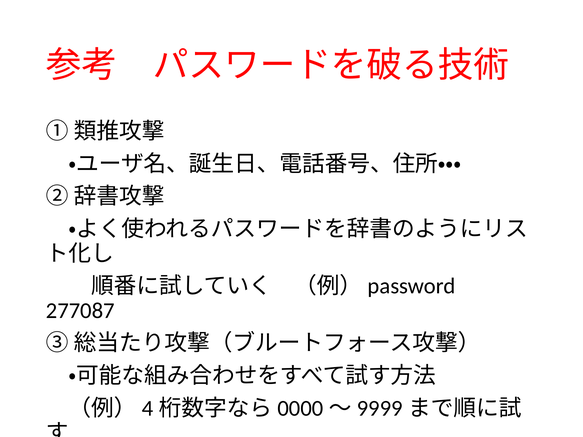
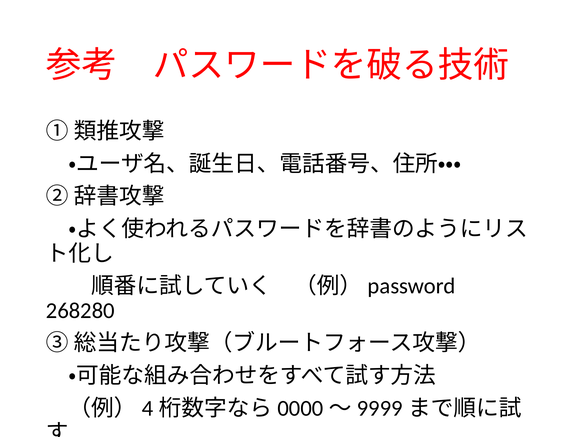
277087: 277087 -> 268280 (80, 311)
